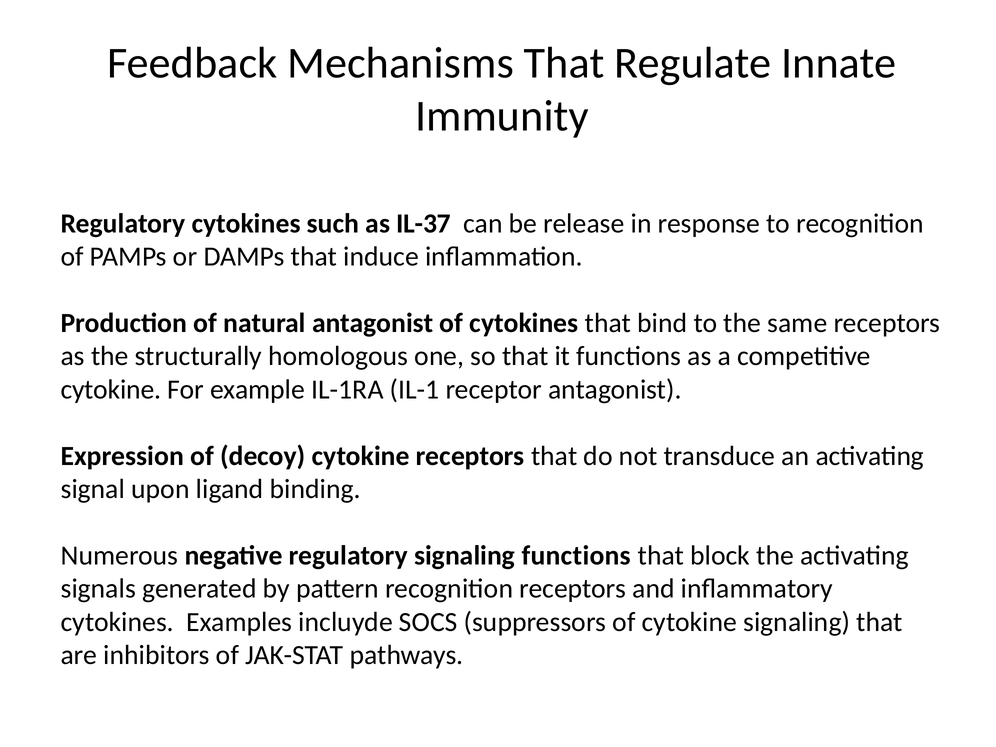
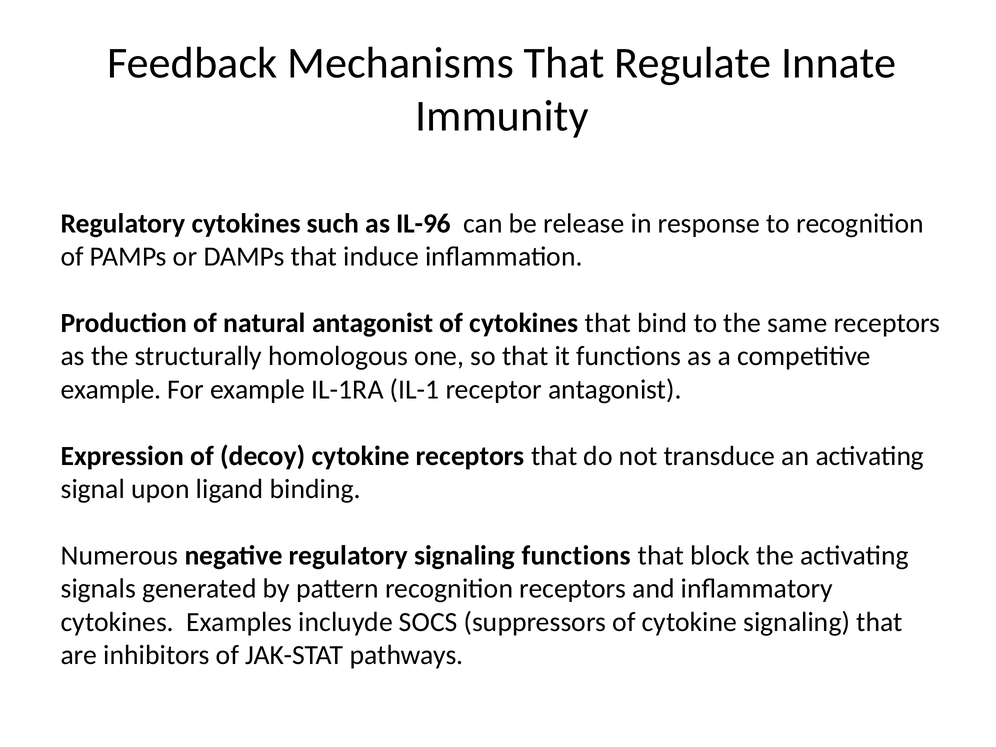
IL-37: IL-37 -> IL-96 (424, 223)
cytokine: cytokine -> example (111, 389)
